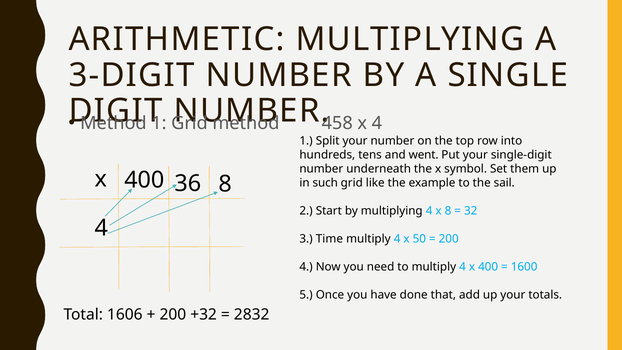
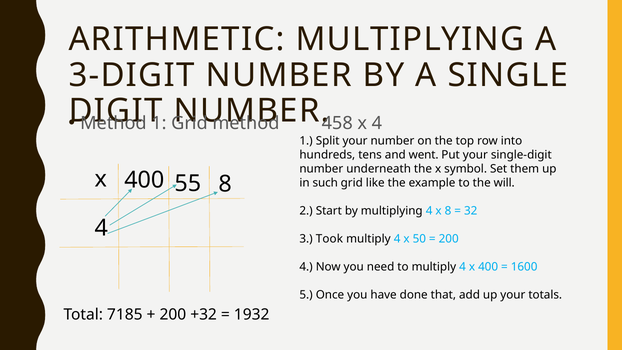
36: 36 -> 55 (188, 183)
sail: sail -> will (504, 183)
Time: Time -> Took (329, 239)
1606: 1606 -> 7185 (125, 314)
2832: 2832 -> 1932 (252, 314)
